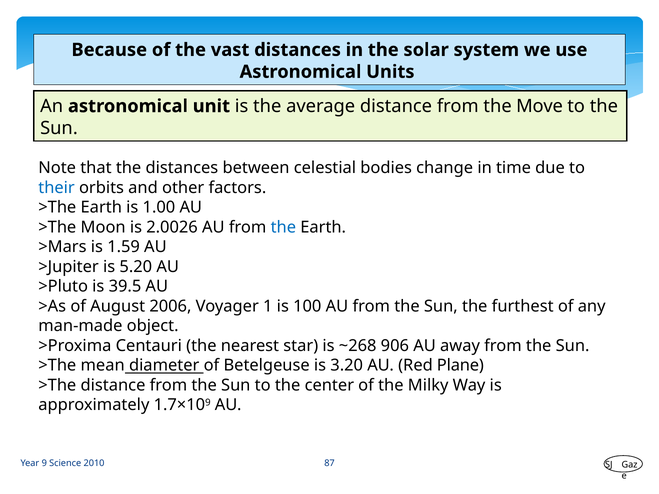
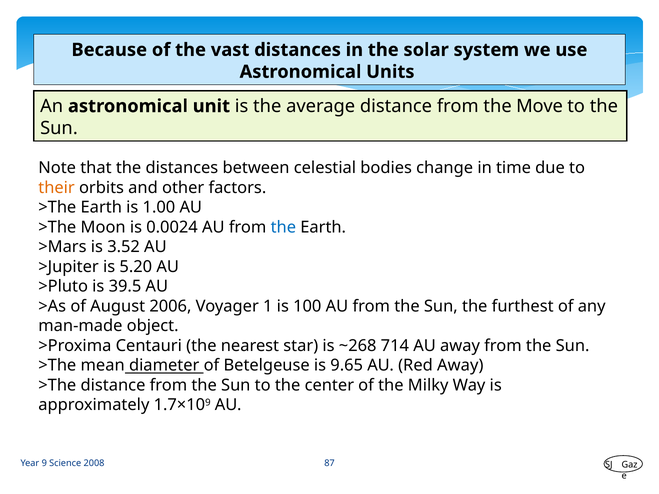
their colour: blue -> orange (57, 188)
2.0026: 2.0026 -> 0.0024 (172, 227)
1.59: 1.59 -> 3.52 (124, 247)
906: 906 -> 714 (395, 346)
3.20: 3.20 -> 9.65 (347, 366)
Red Plane: Plane -> Away (460, 366)
2010: 2010 -> 2008 (94, 464)
